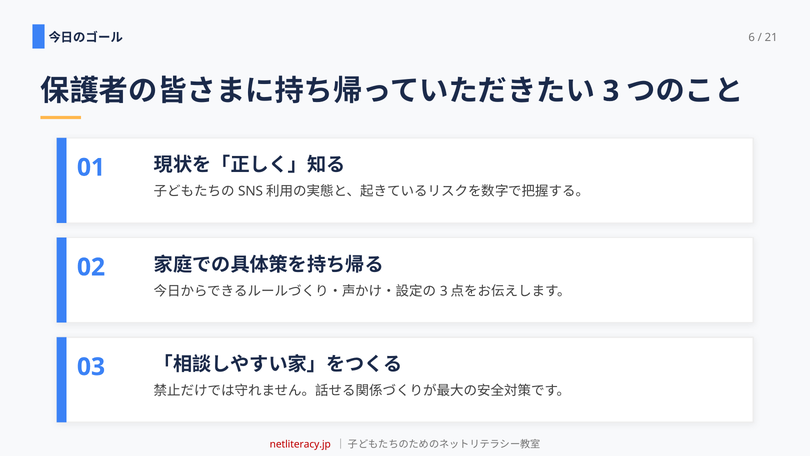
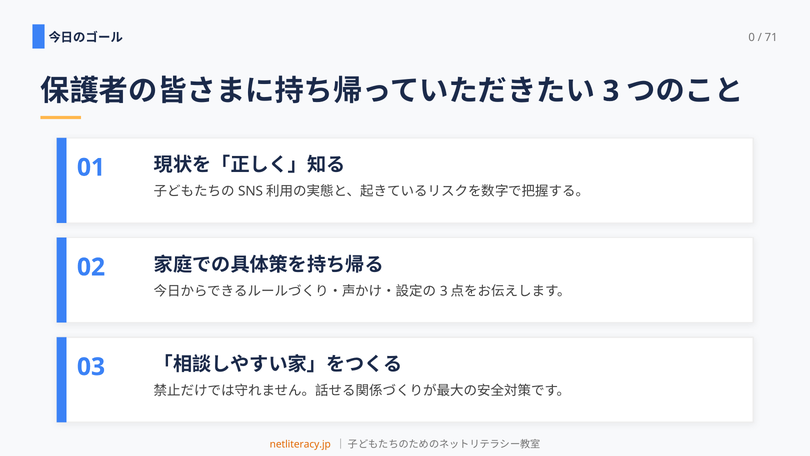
6: 6 -> 0 (752, 38)
21: 21 -> 71 (771, 38)
netliteracy.jp colour: red -> orange (300, 444)
